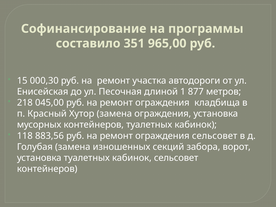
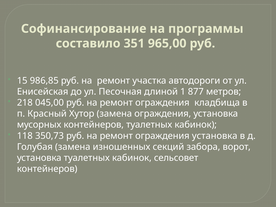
000,30: 000,30 -> 986,85 (44, 81)
883,56: 883,56 -> 350,73 (49, 136)
ремонт ограждения сельсовет: сельсовет -> установка (215, 136)
